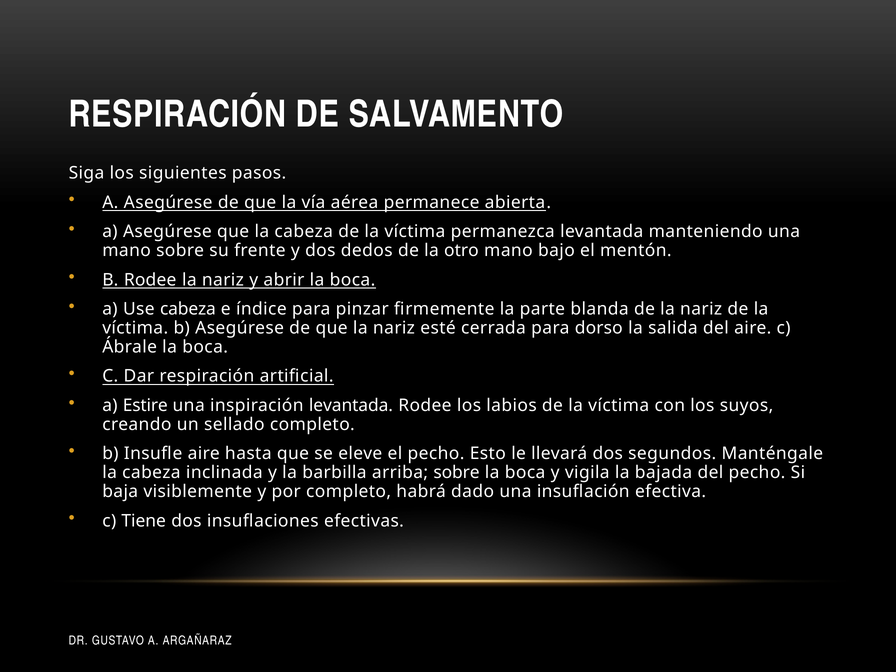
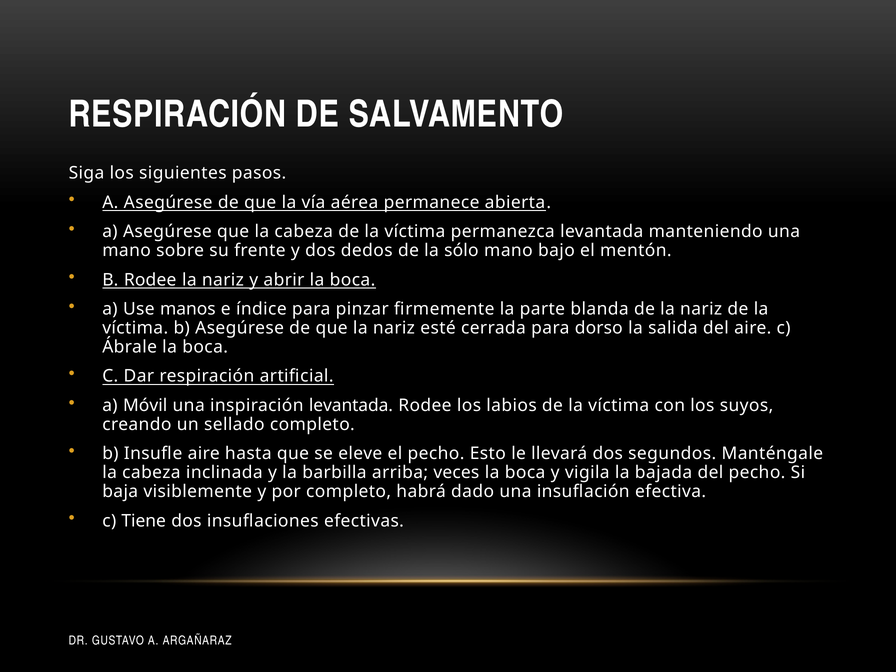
otro: otro -> sólo (461, 250)
Use cabeza: cabeza -> manos (188, 309)
Estire: Estire -> Móvil (145, 406)
arriba sobre: sobre -> veces (456, 473)
